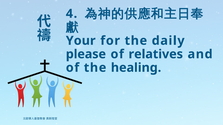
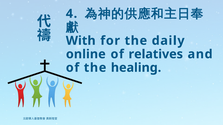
Your: Your -> With (81, 41)
please: please -> online (86, 54)
